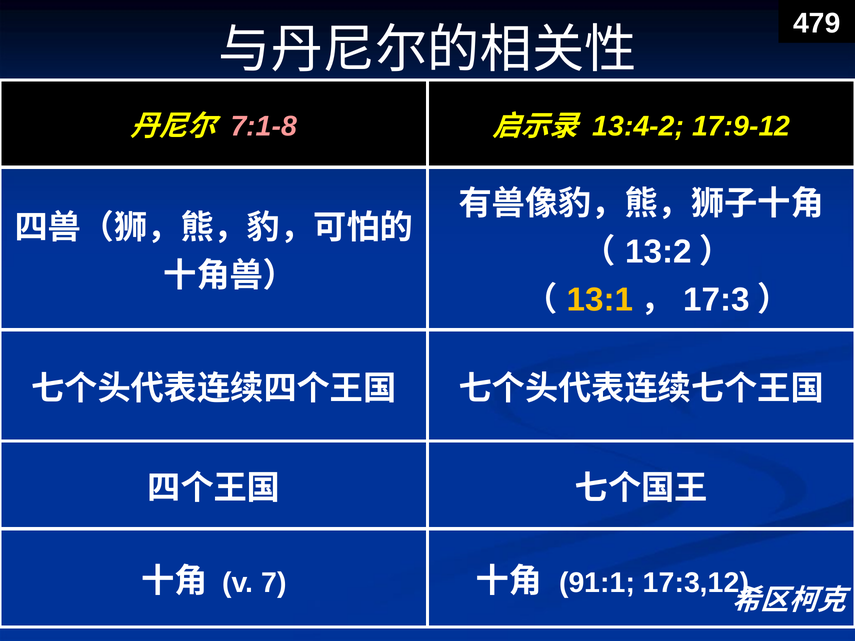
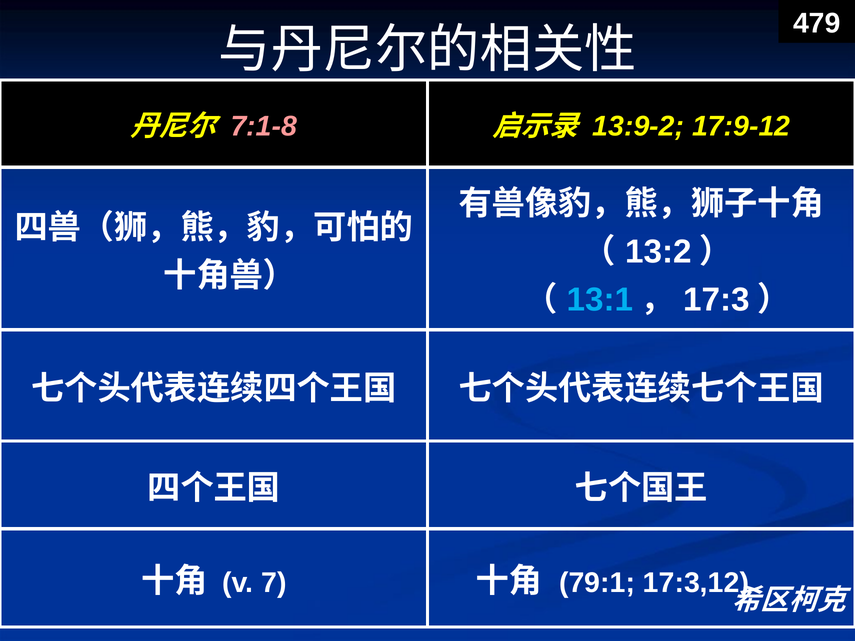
13:4-2: 13:4-2 -> 13:9-2 (638, 127)
13:1 colour: yellow -> light blue (600, 300)
91:1: 91:1 -> 79:1 (597, 583)
